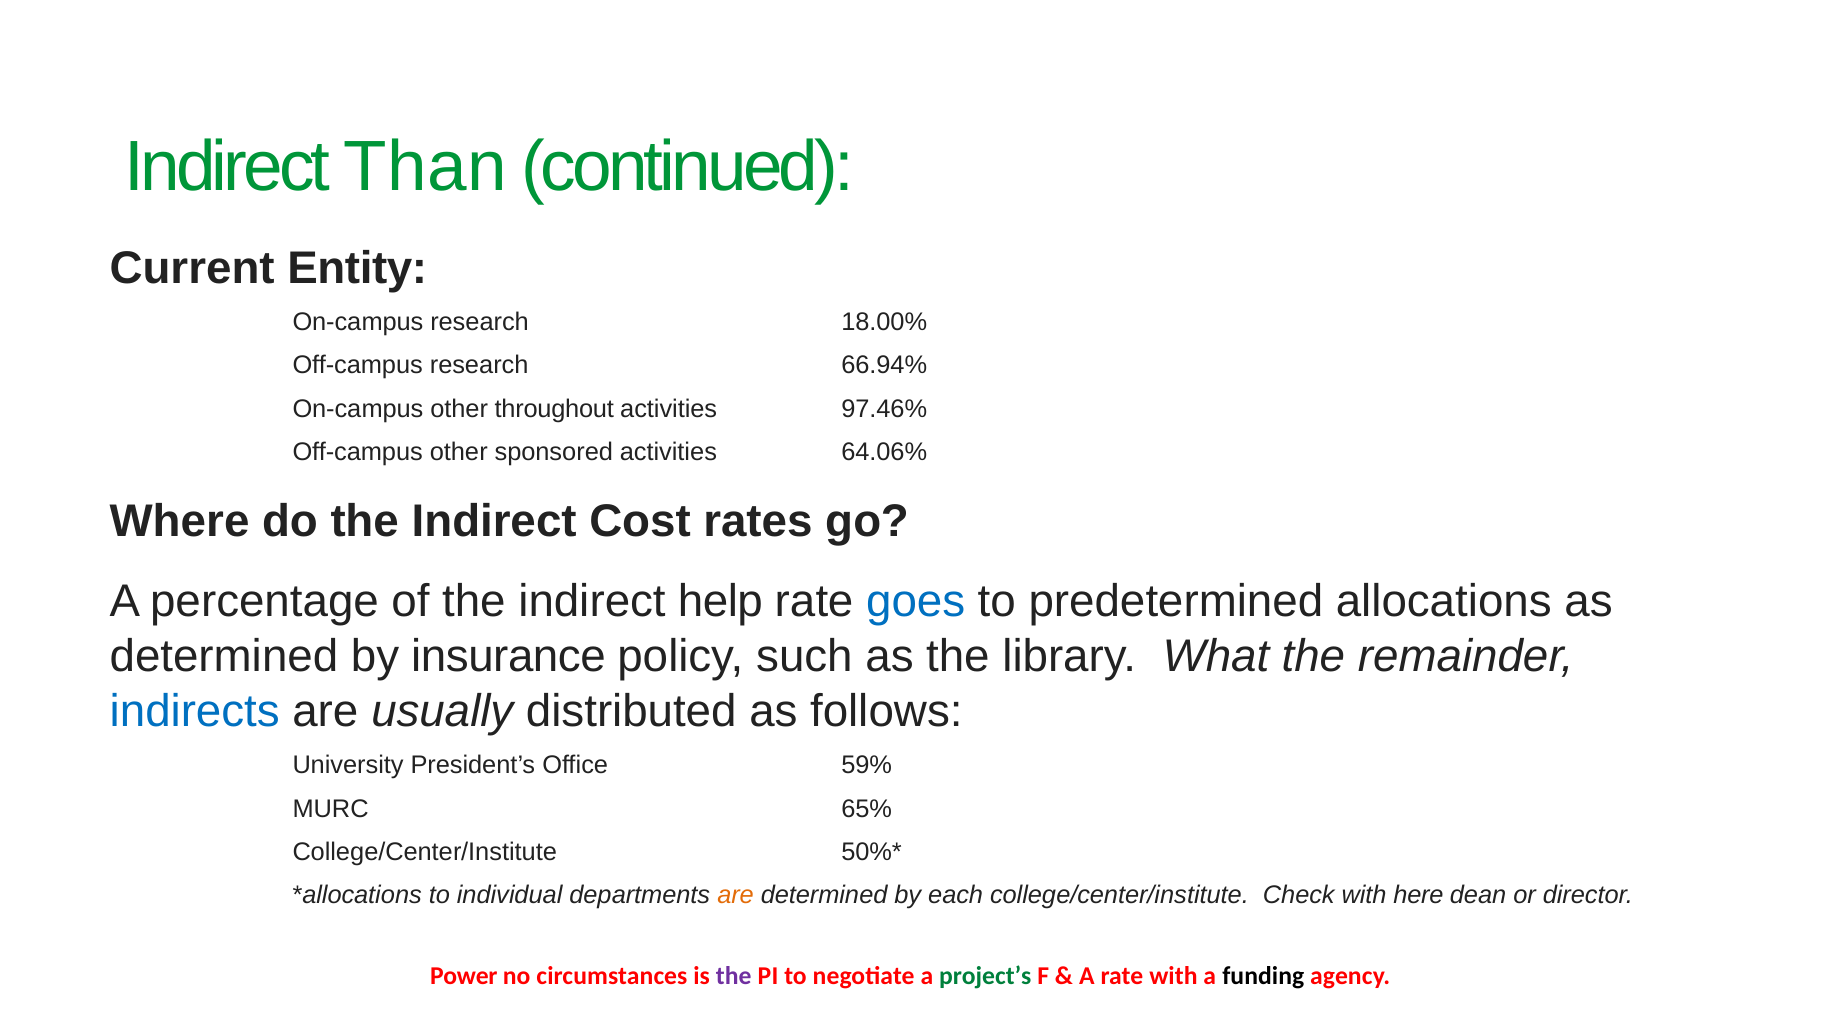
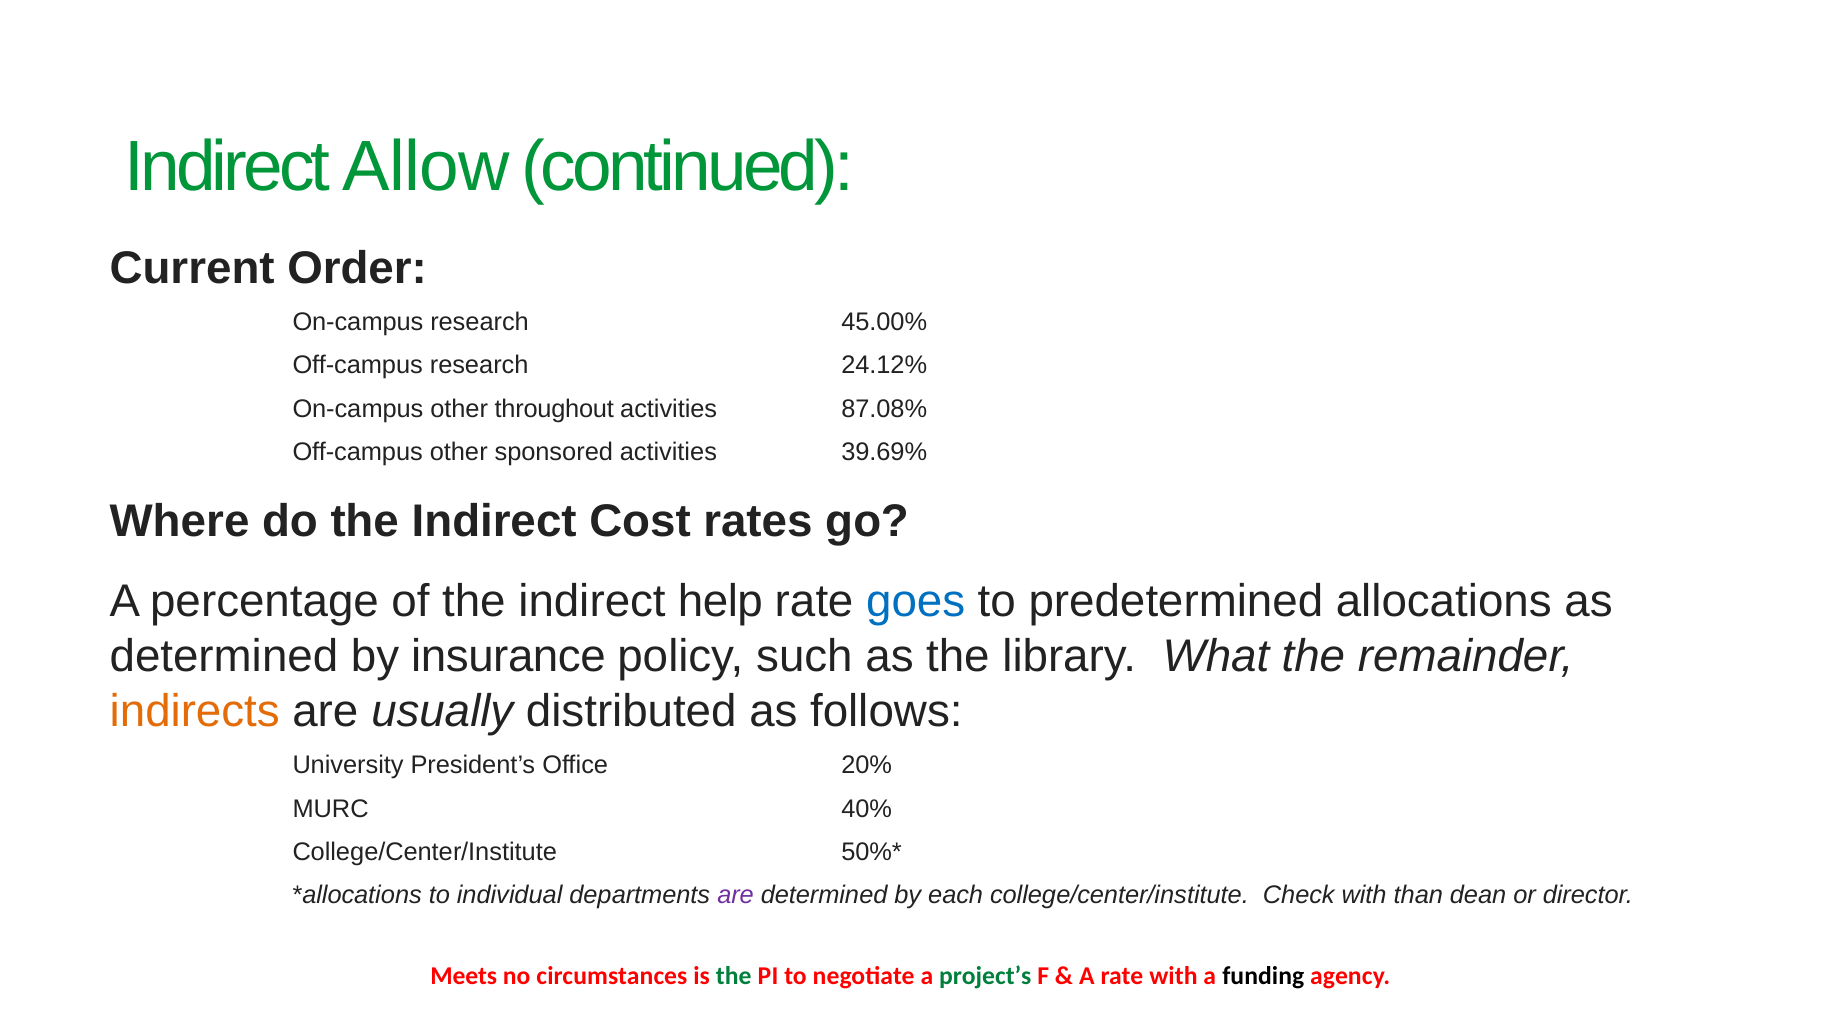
Than: Than -> Allow (426, 167)
Entity: Entity -> Order (357, 268)
18.00%: 18.00% -> 45.00% (884, 322)
66.94%: 66.94% -> 24.12% (884, 366)
97.46%: 97.46% -> 87.08% (884, 409)
64.06%: 64.06% -> 39.69% (884, 452)
indirects colour: blue -> orange (195, 712)
59%: 59% -> 20% (867, 765)
65%: 65% -> 40% (867, 809)
are colour: orange -> purple (736, 895)
here: here -> than (1418, 895)
Power: Power -> Meets (464, 976)
the colour: purple -> green (734, 976)
